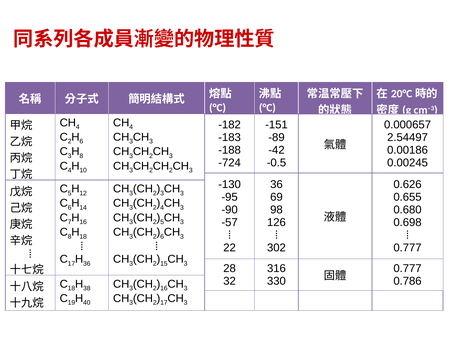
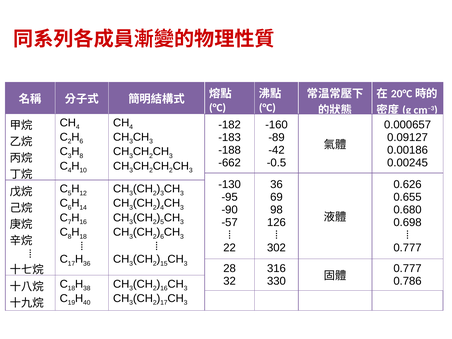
-151: -151 -> -160 (276, 125)
2.54497: 2.54497 -> 0.09127 (408, 137)
-724: -724 -> -662 (230, 163)
